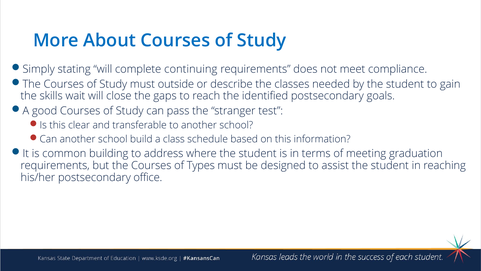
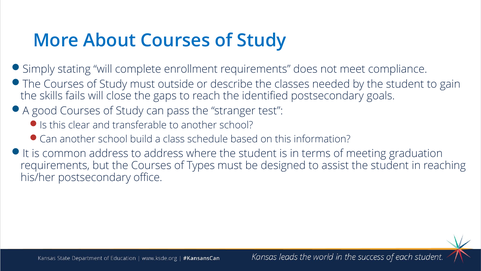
continuing: continuing -> enrollment (191, 69)
wait: wait -> fails (75, 96)
common building: building -> address (109, 153)
